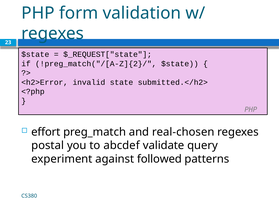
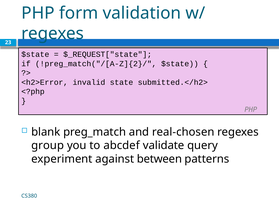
effort: effort -> blank (46, 132)
postal: postal -> group (48, 146)
followed: followed -> between (159, 159)
